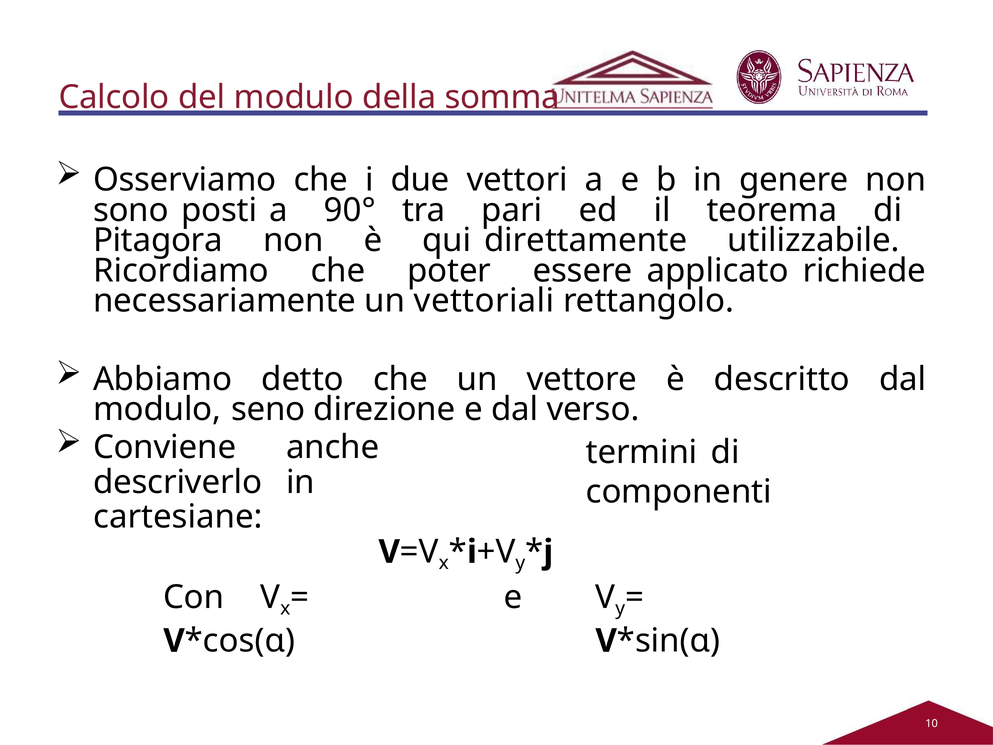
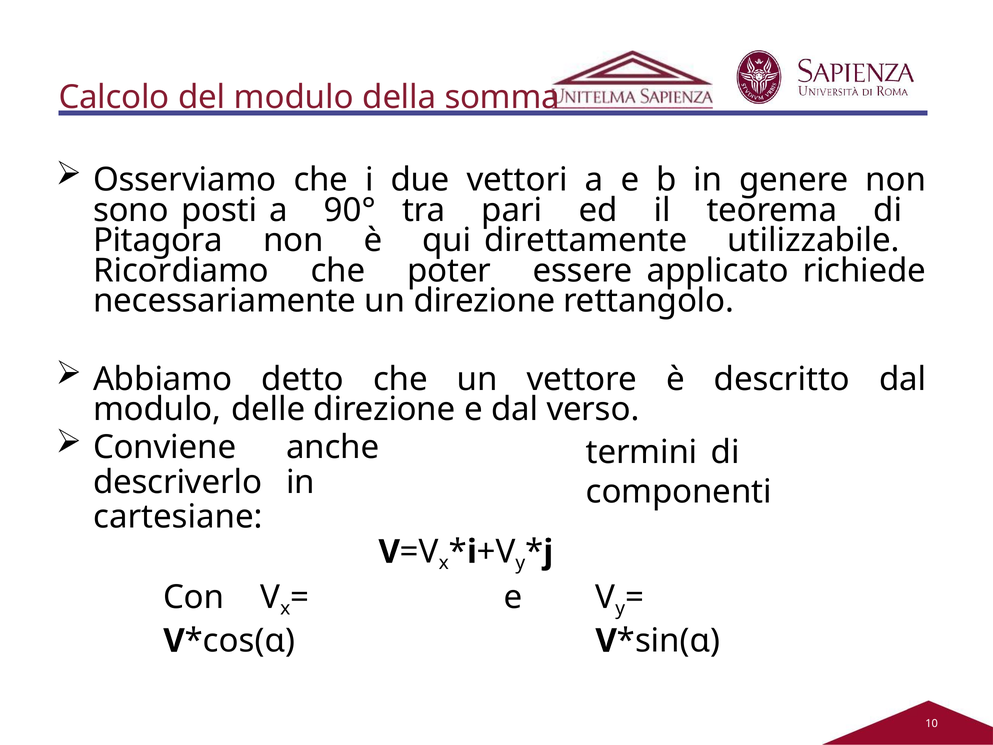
un vettoriali: vettoriali -> direzione (484, 301)
seno: seno -> delle (268, 409)
